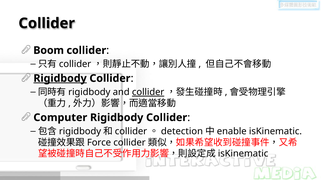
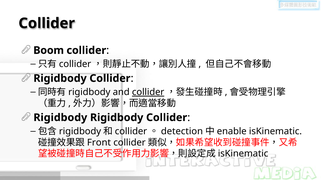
Rigidbody underline: present -> none (60, 79)
Computer: Computer -> Rigidbody (60, 118)
Force: Force -> Front (99, 143)
